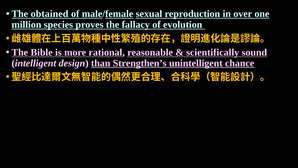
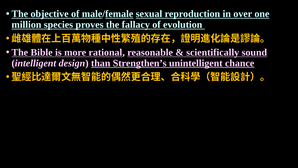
obtained: obtained -> objective (50, 14)
